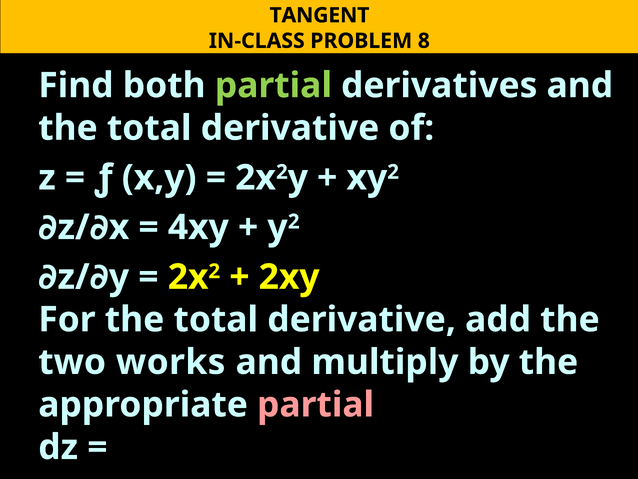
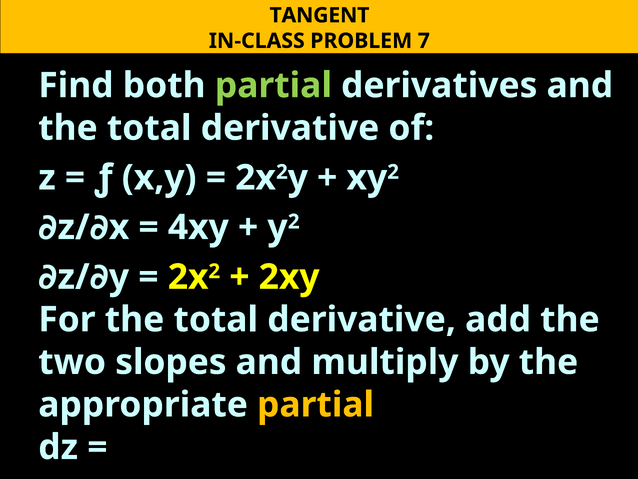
8: 8 -> 7 (424, 41)
works: works -> slopes (171, 362)
partial colour: pink -> yellow (316, 404)
